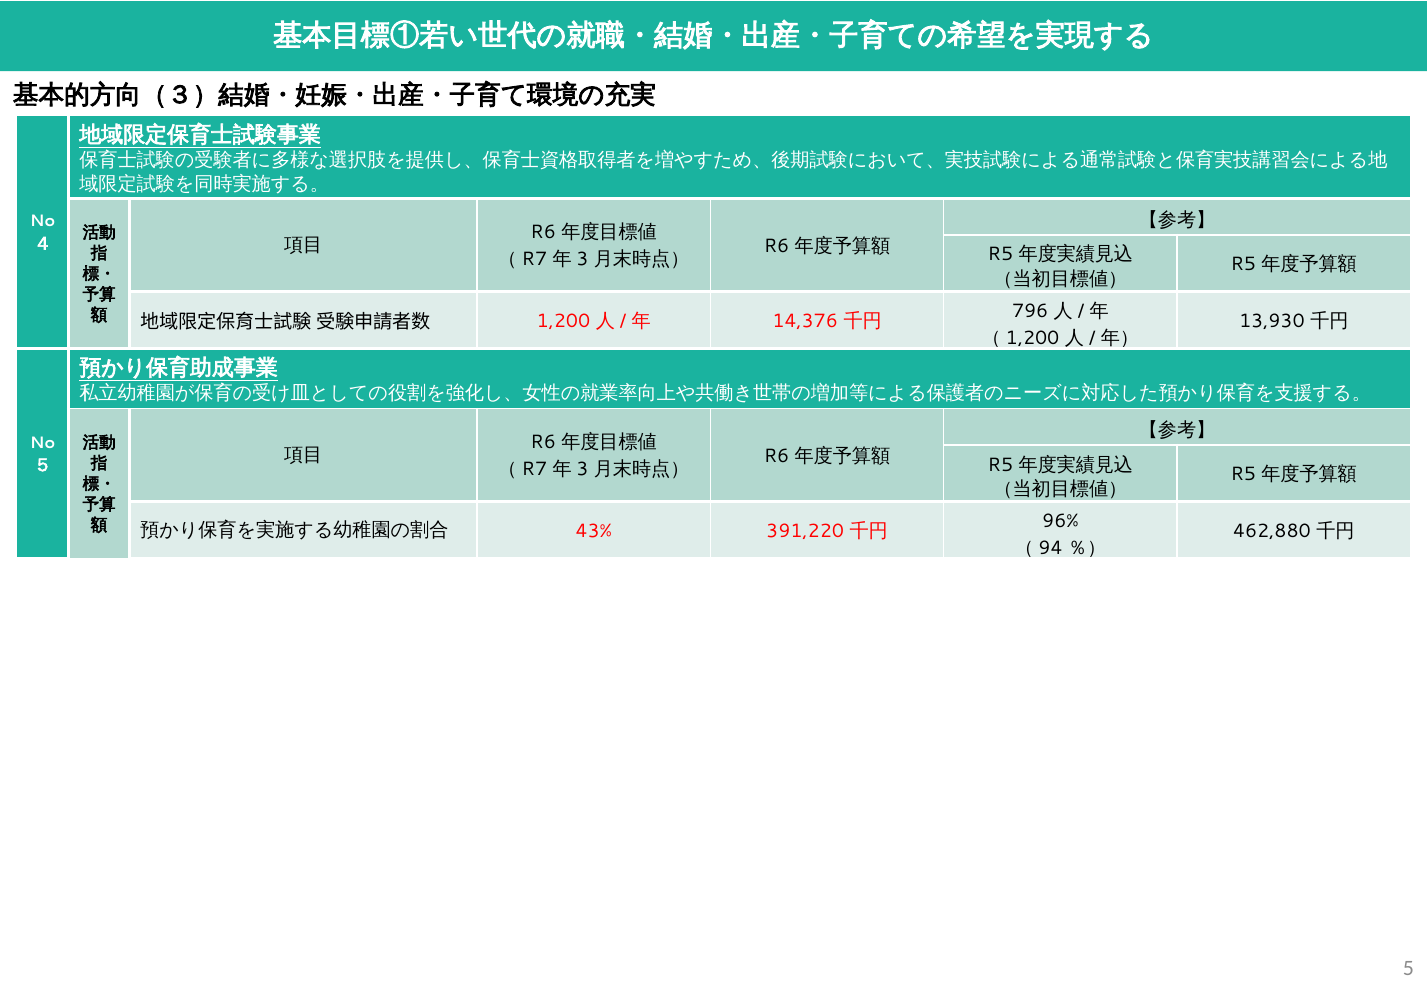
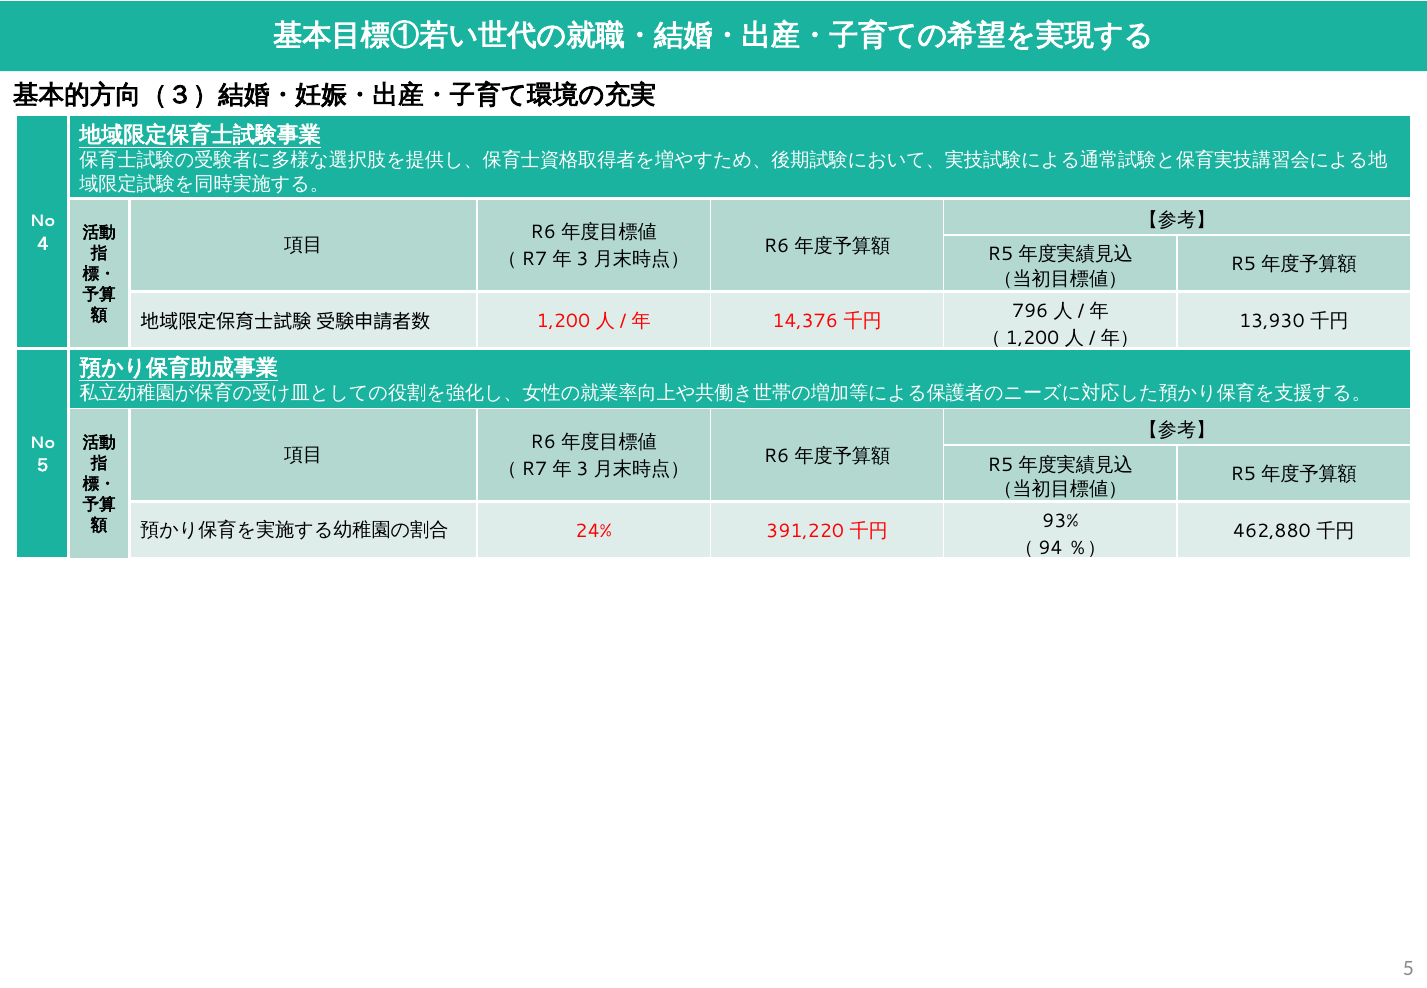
96%: 96% -> 93% (1060, 521)
43%: 43% -> 24% (594, 531)
